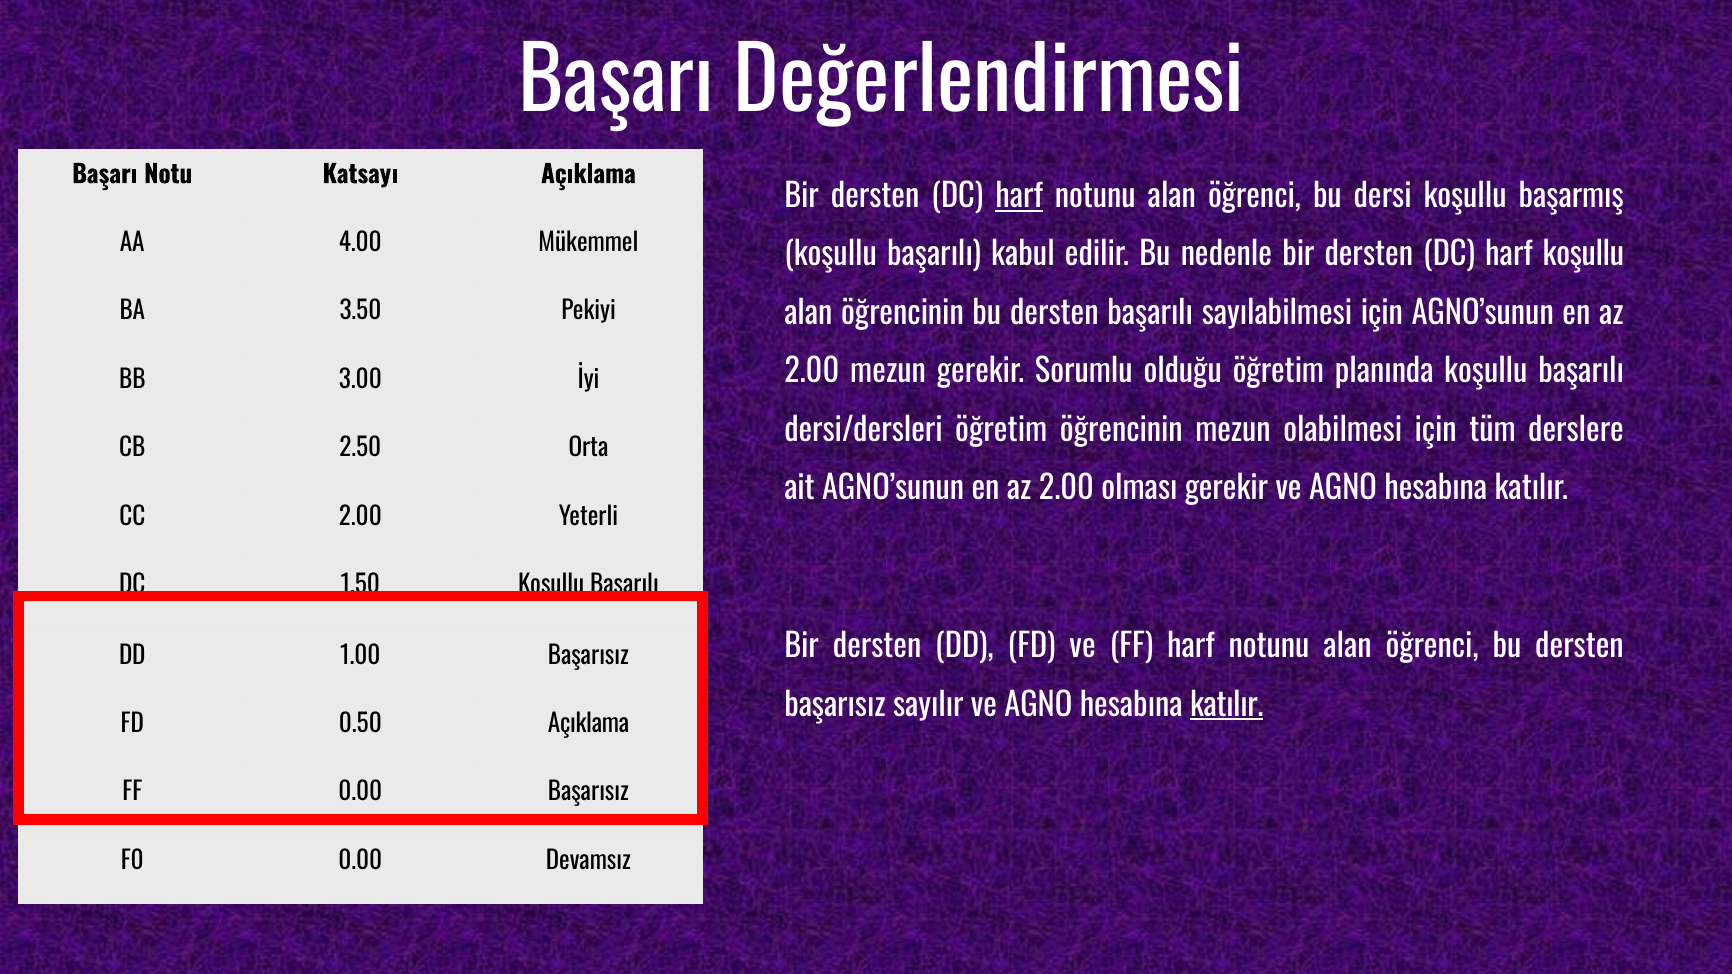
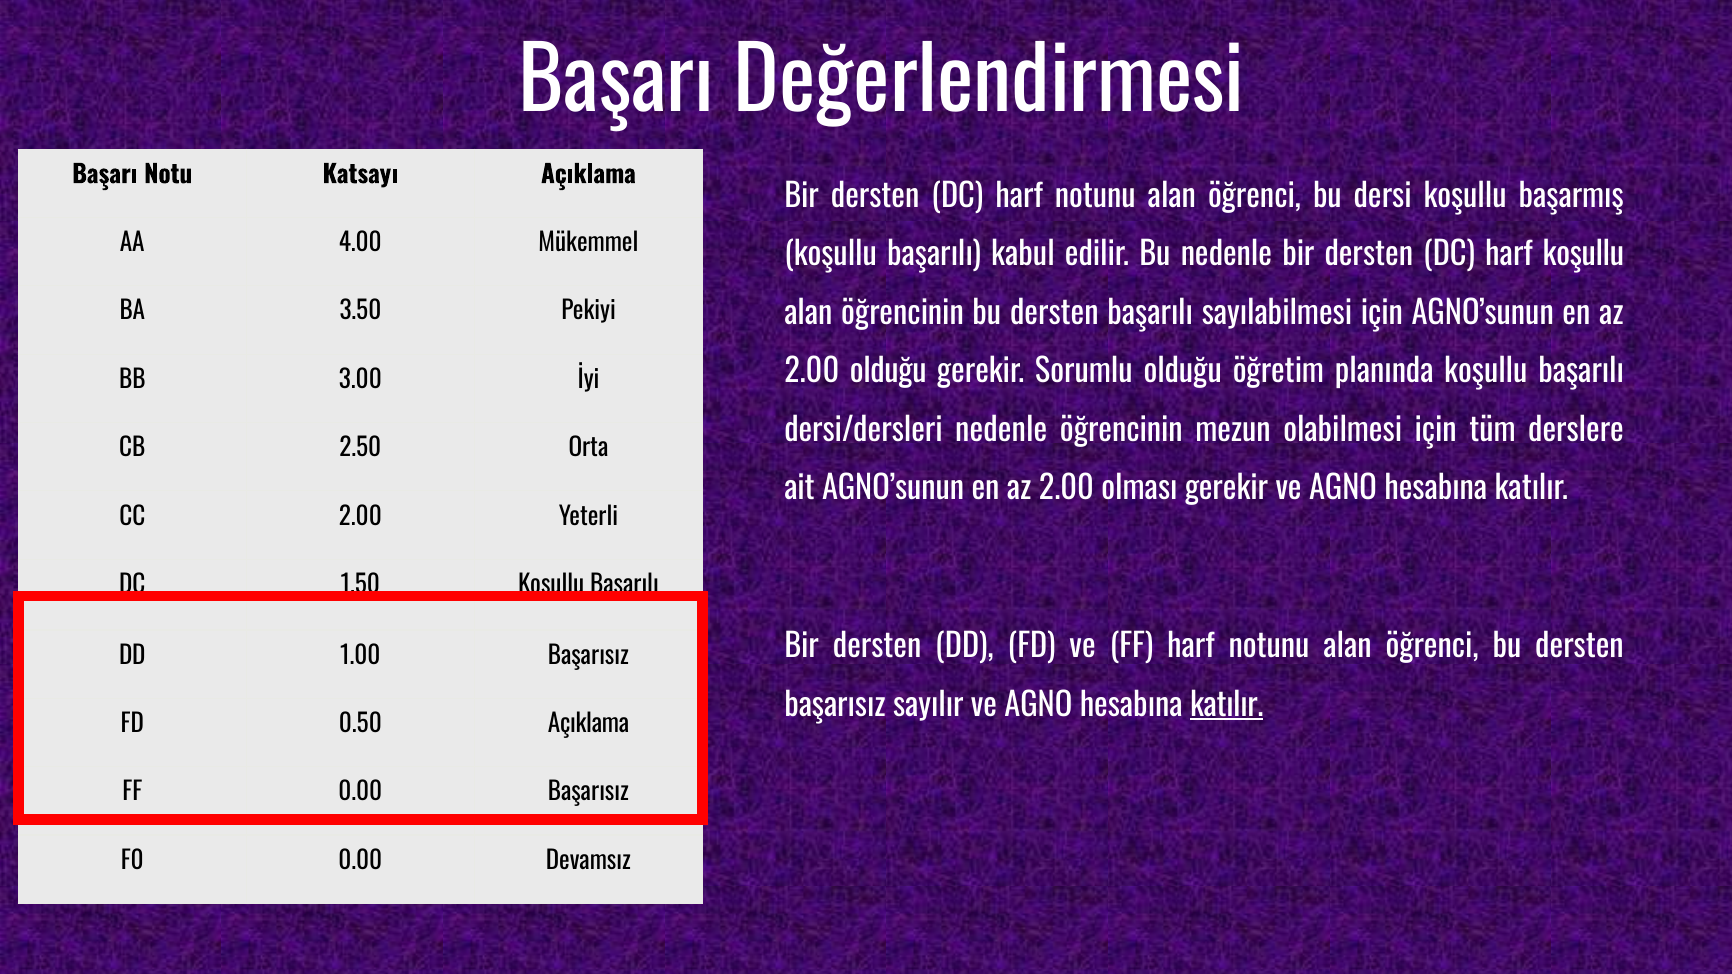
harf underline: present -> none (1019, 197)
2.00 mezun: mezun -> olduğu (888, 372)
dersi/dersleri öğretim: öğretim -> nedenle (1001, 431)
